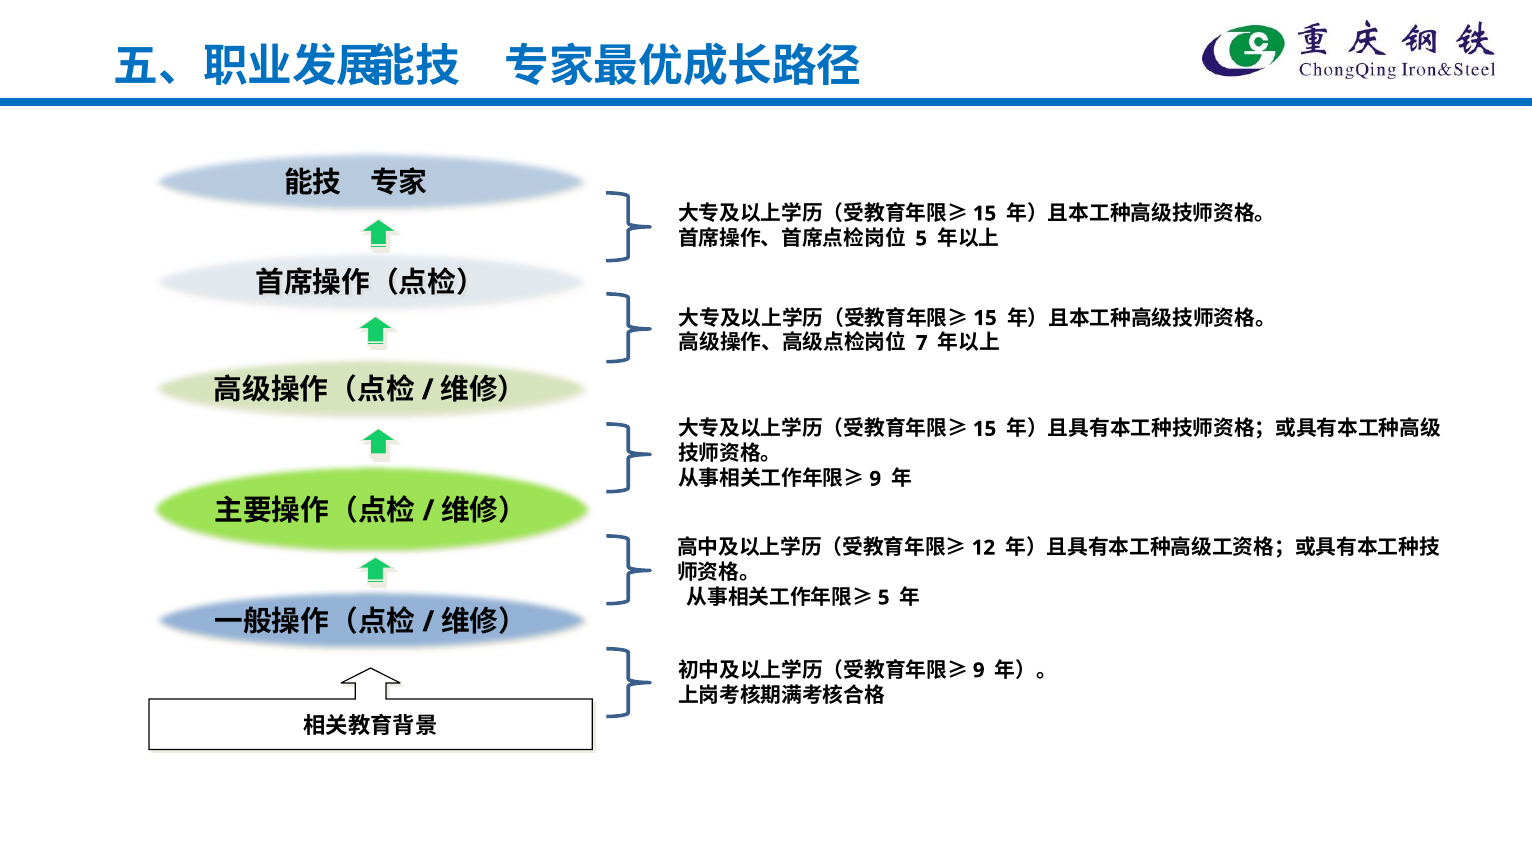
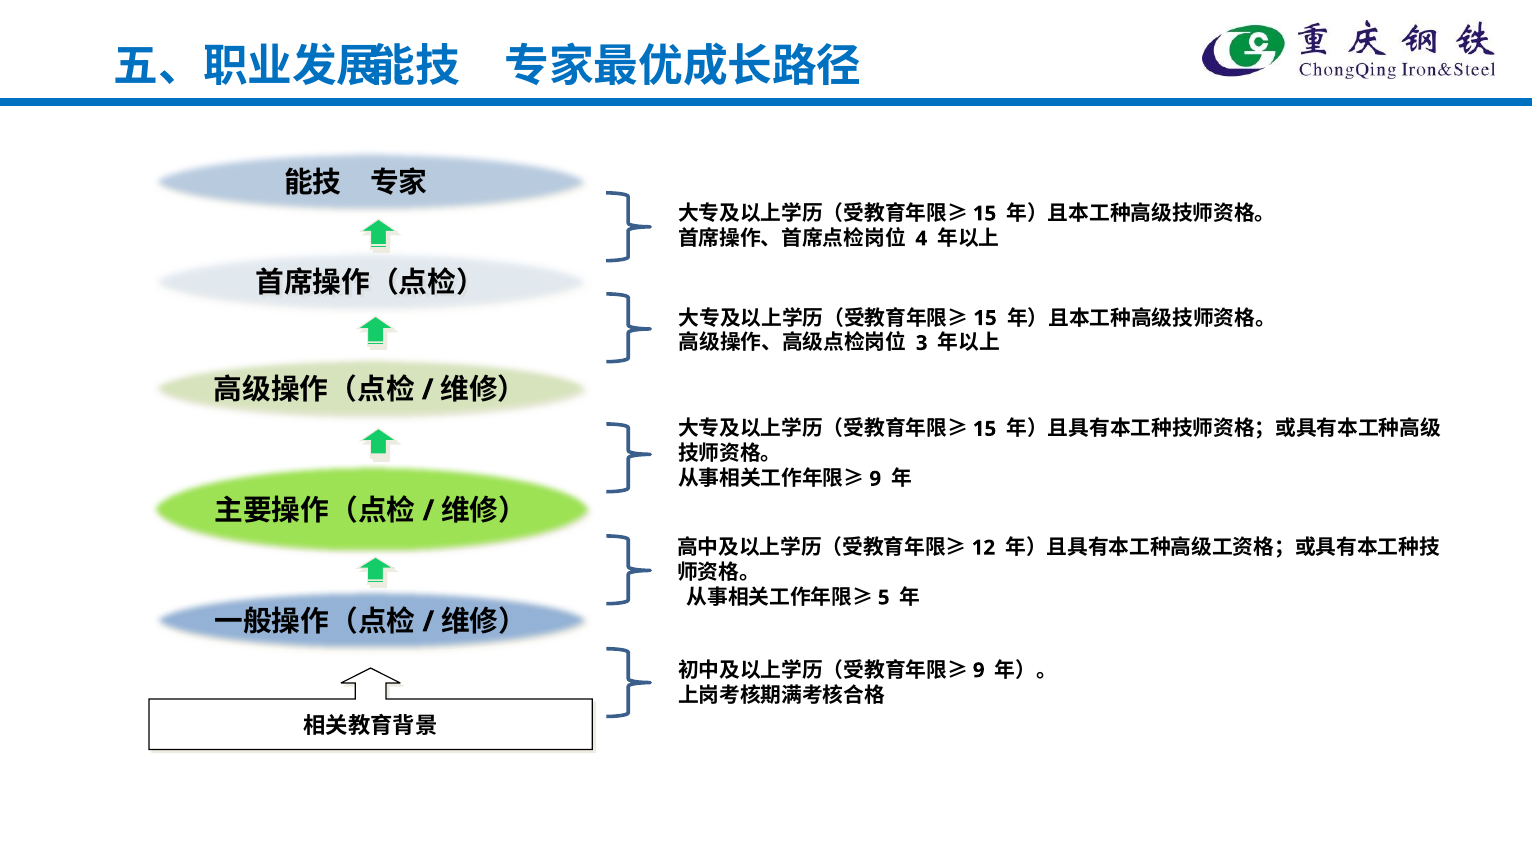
5: 5 -> 4 (921, 239)
7: 7 -> 3 (922, 343)
